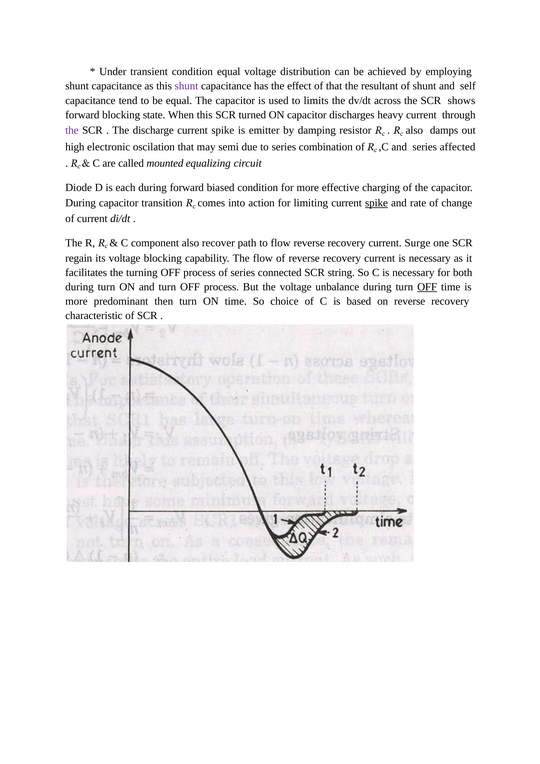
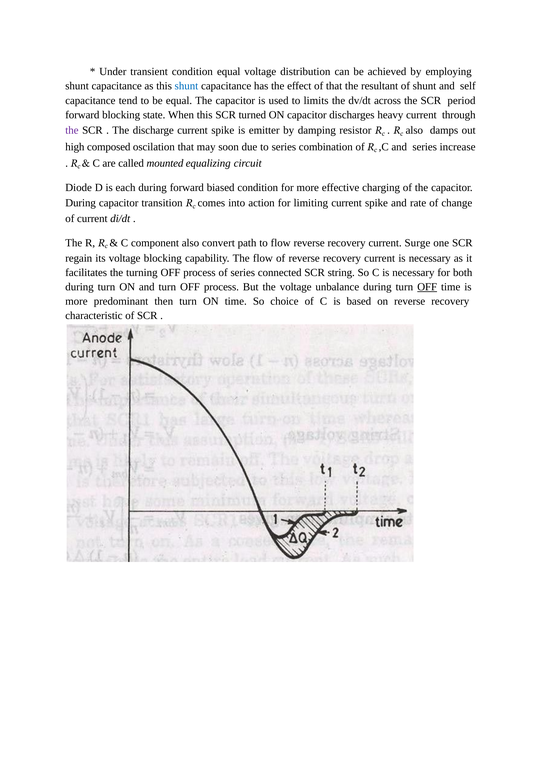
shunt colour: purple -> blue (186, 86)
shows: shows -> period (461, 101)
electronic: electronic -> composed (109, 147)
semi: semi -> soon (229, 147)
affected: affected -> increase (458, 147)
spike underline: present -> none (376, 203)
recover: recover -> convert (218, 243)
